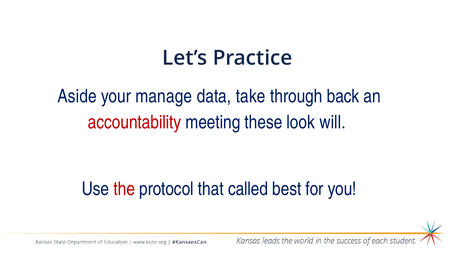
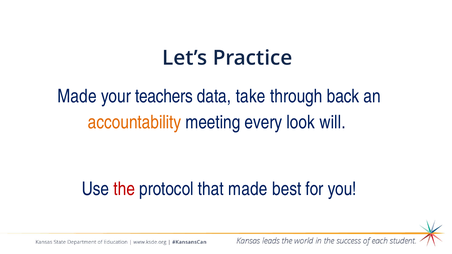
Aside: Aside -> Made (77, 96)
manage: manage -> teachers (164, 96)
accountability colour: red -> orange (135, 122)
these: these -> every (263, 122)
that called: called -> made (248, 189)
